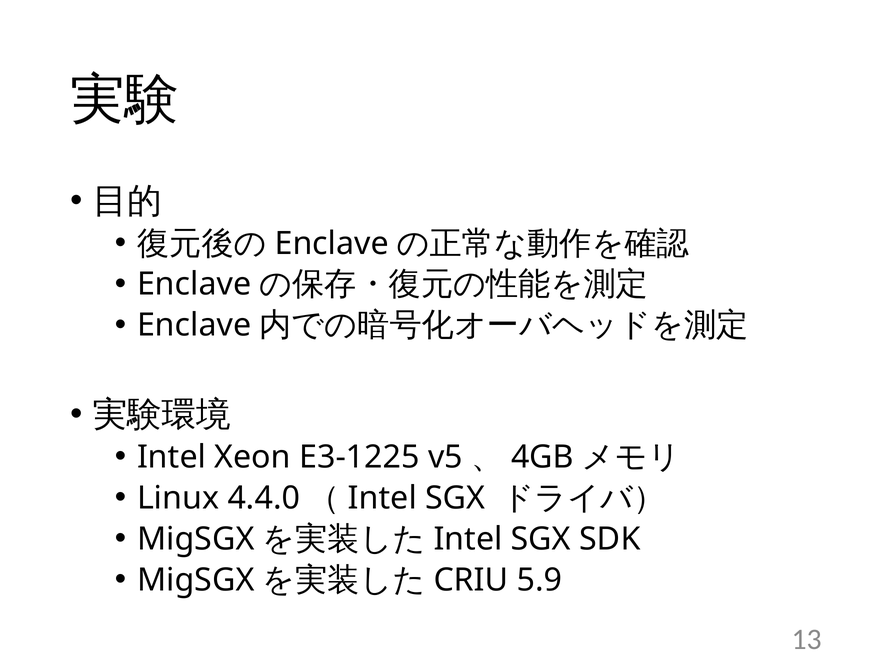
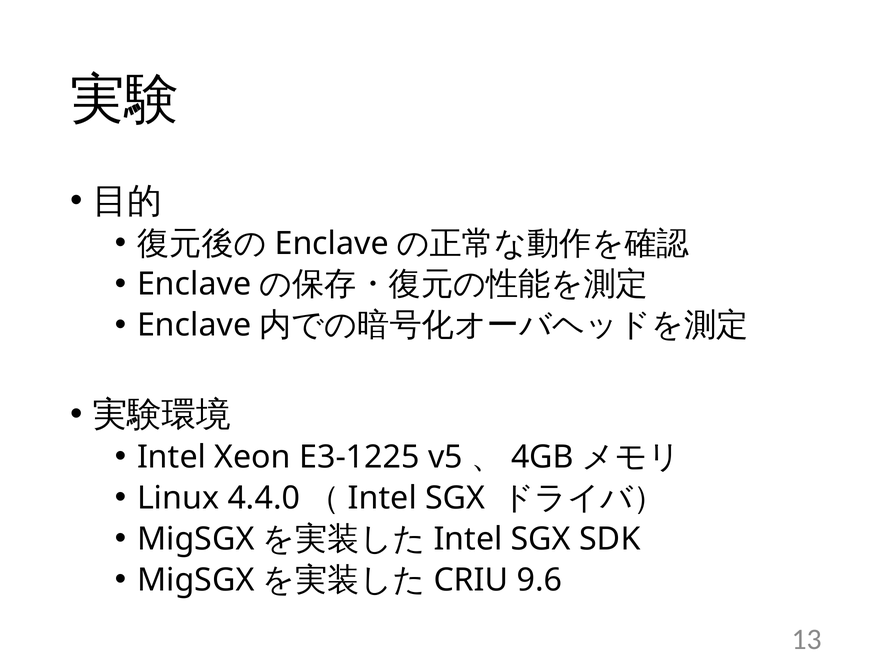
5.9: 5.9 -> 9.6 (540, 580)
